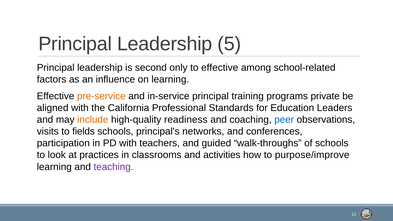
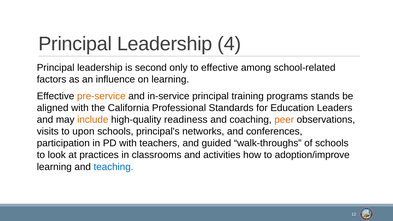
5: 5 -> 4 (229, 44)
private: private -> stands (325, 96)
peer colour: blue -> orange (284, 120)
fields: fields -> upon (83, 131)
purpose/improve: purpose/improve -> adoption/improve (312, 155)
teaching colour: purple -> blue (114, 167)
